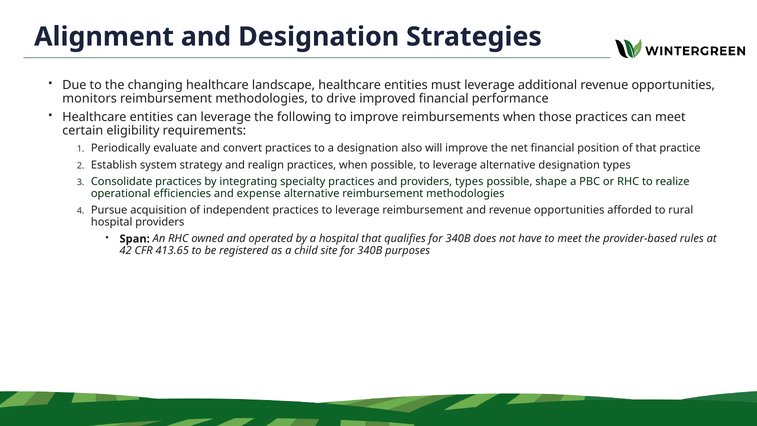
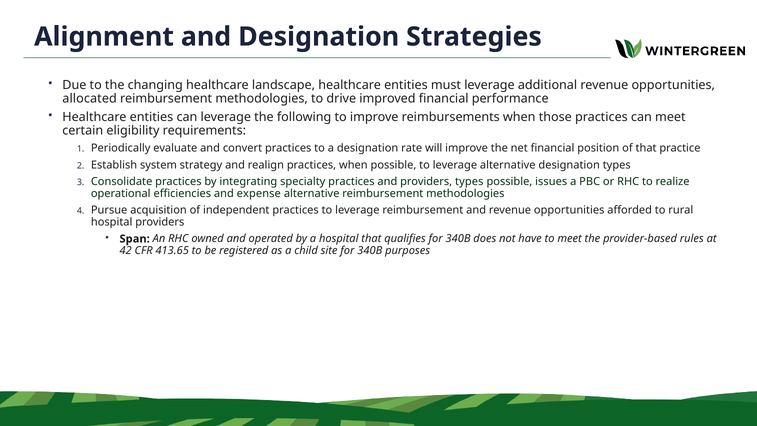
monitors: monitors -> allocated (90, 99)
also: also -> rate (412, 148)
shape: shape -> issues (551, 182)
